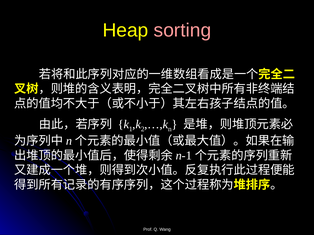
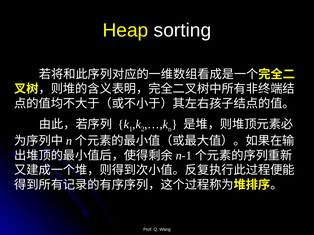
sorting colour: pink -> white (182, 30)
